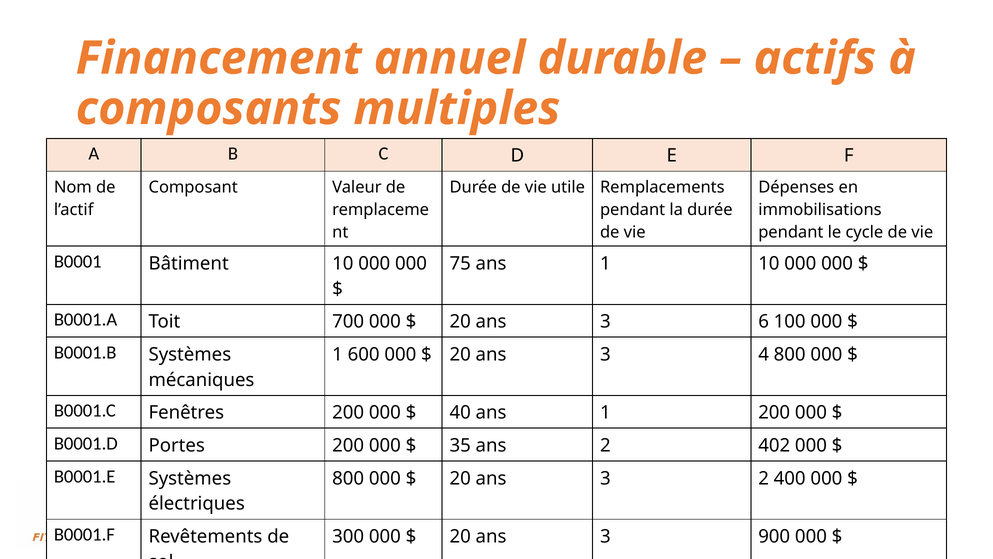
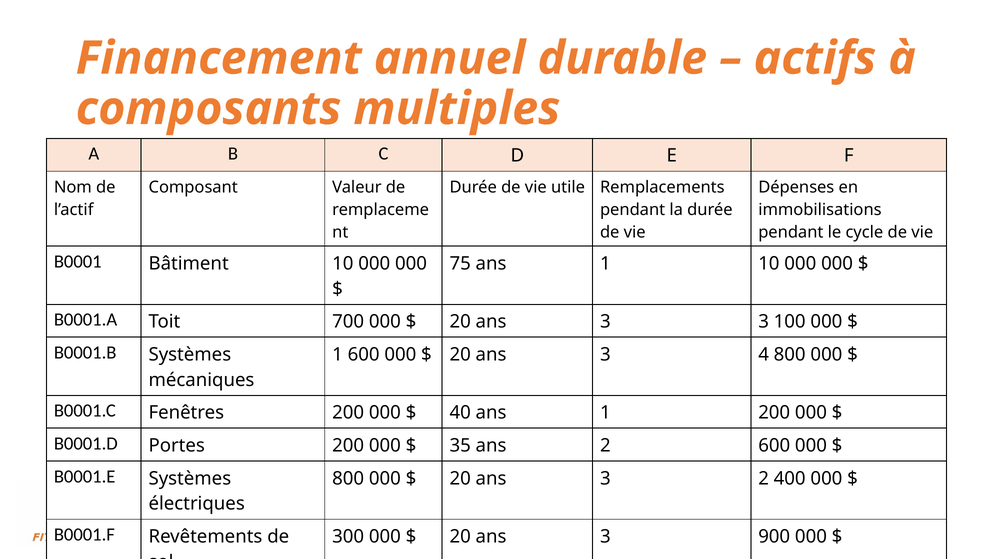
3 6: 6 -> 3 (764, 322)
2 402: 402 -> 600 (774, 445)
